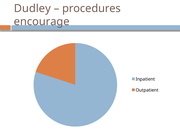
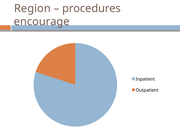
Dudley: Dudley -> Region (32, 8)
